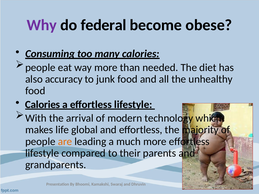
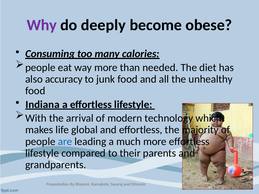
federal: federal -> deeply (103, 25)
Calories: Calories -> Indiana (43, 105)
are colour: orange -> blue (65, 142)
